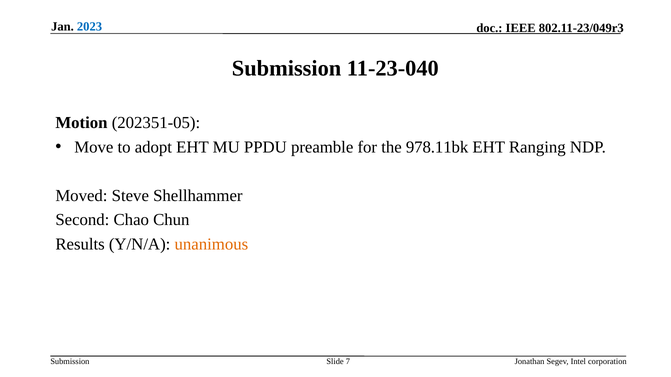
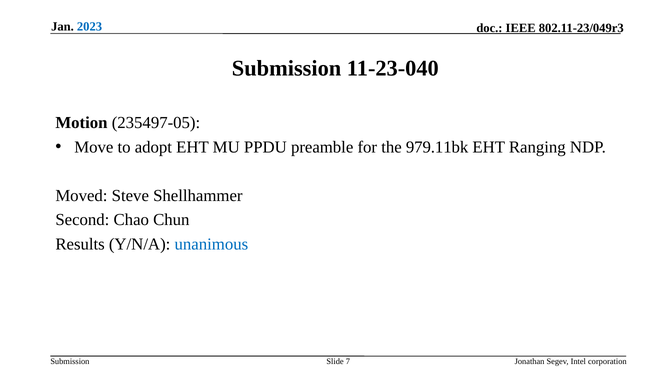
202351-05: 202351-05 -> 235497-05 (156, 123)
978.11bk: 978.11bk -> 979.11bk (437, 147)
unanimous colour: orange -> blue (211, 244)
